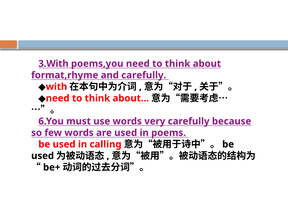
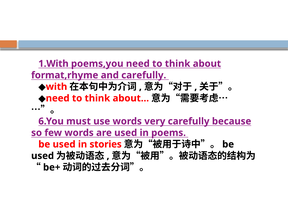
3.With: 3.With -> 1.With (53, 64)
calling: calling -> stories (106, 144)
